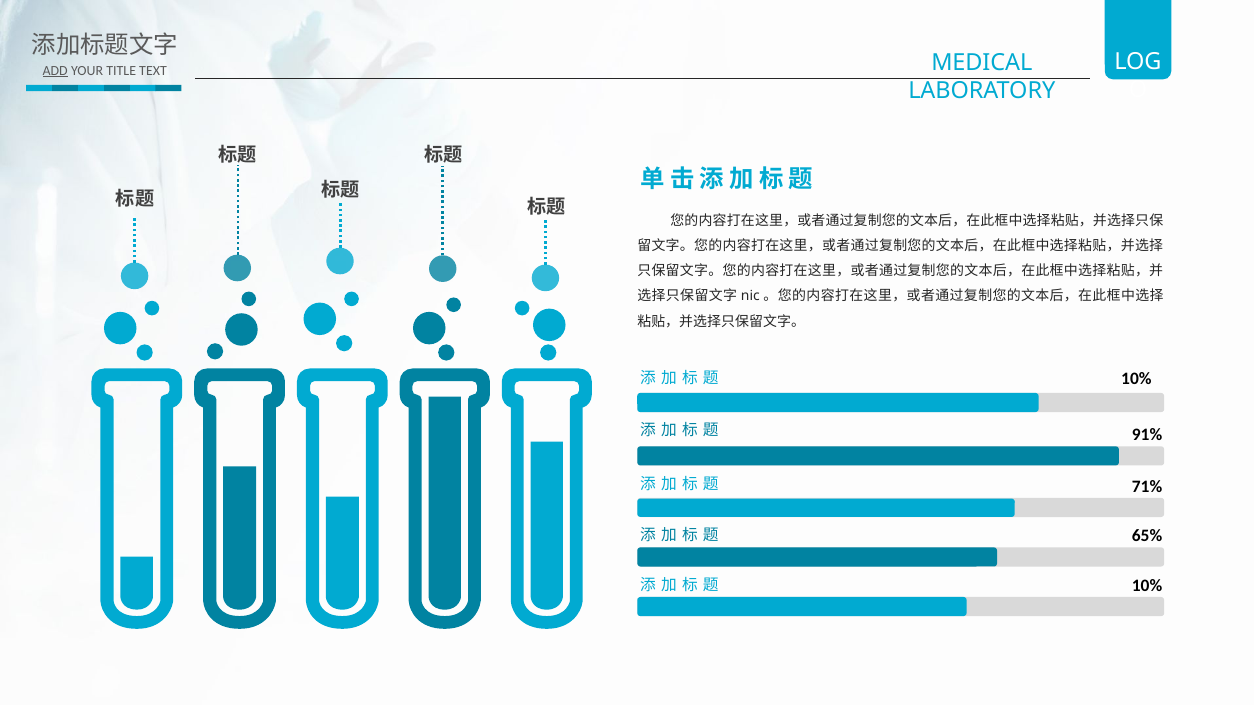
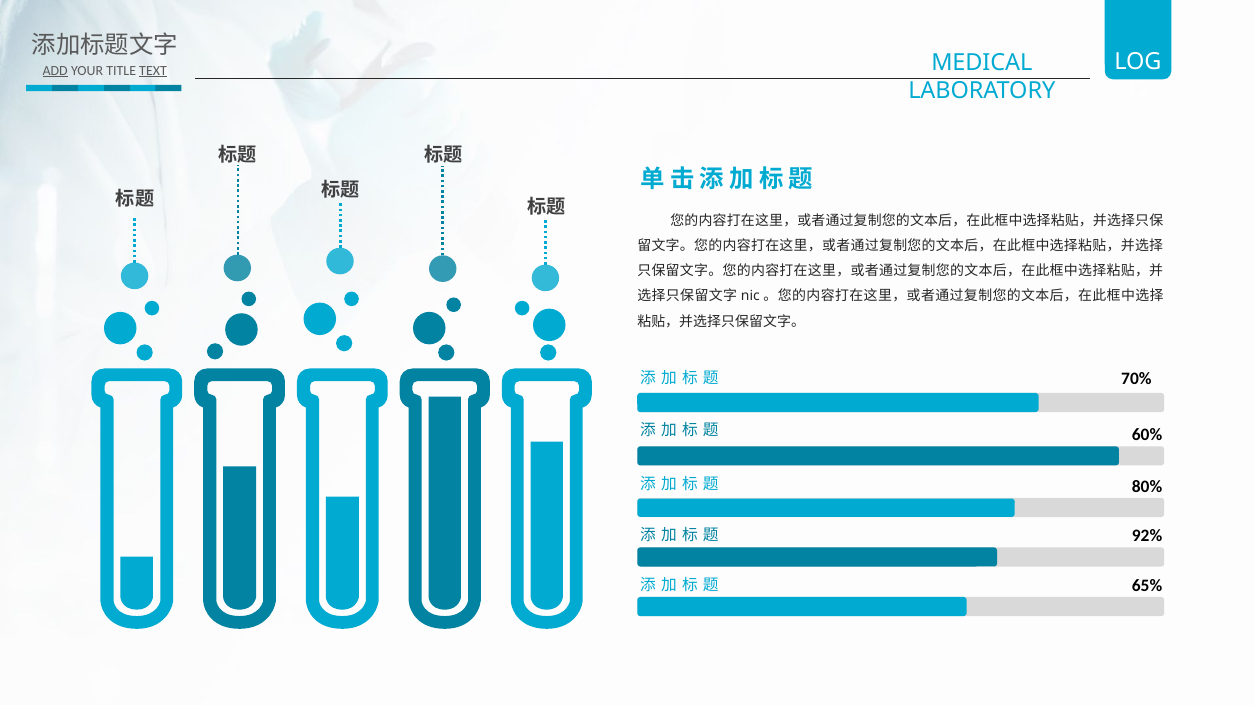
TEXT underline: none -> present (153, 71)
10%: 10% -> 70% (1136, 379)
91%: 91% -> 60% (1147, 435)
71%: 71% -> 80% (1147, 487)
65%: 65% -> 92% (1147, 536)
10%: 10% -> 65% (1147, 586)
